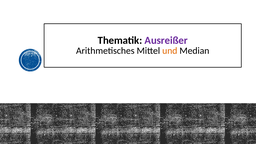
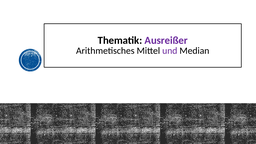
und colour: orange -> purple (170, 51)
